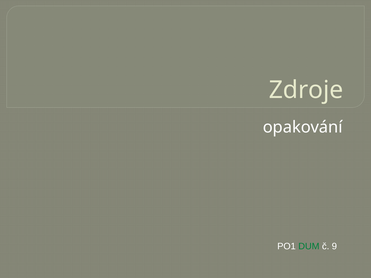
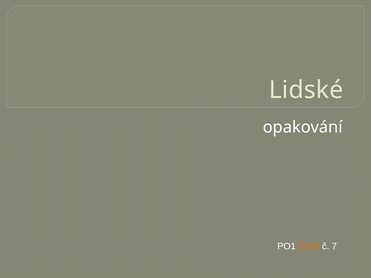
Zdroje: Zdroje -> Lidské (306, 90)
DUM colour: green -> orange (309, 246)
9: 9 -> 7 (334, 246)
